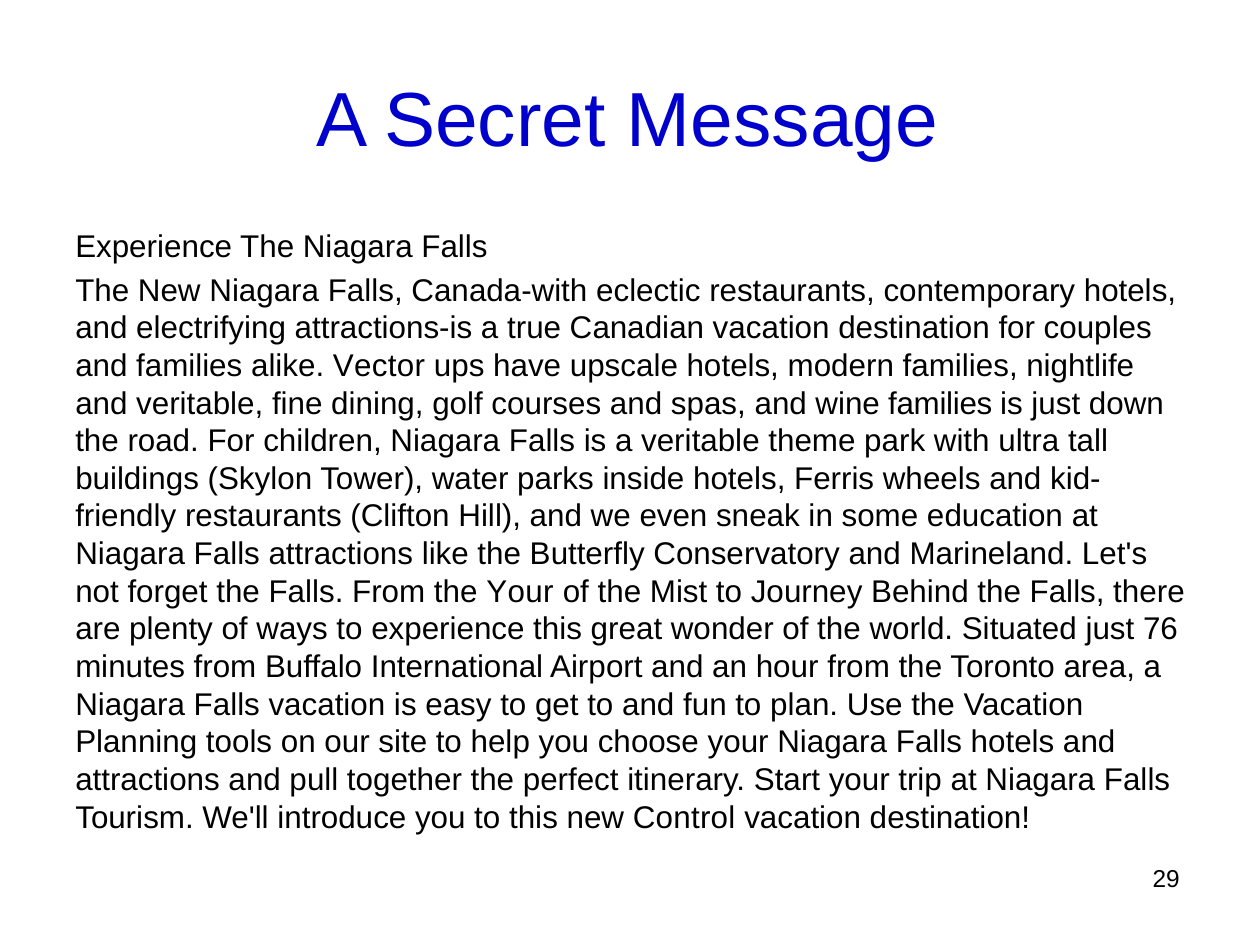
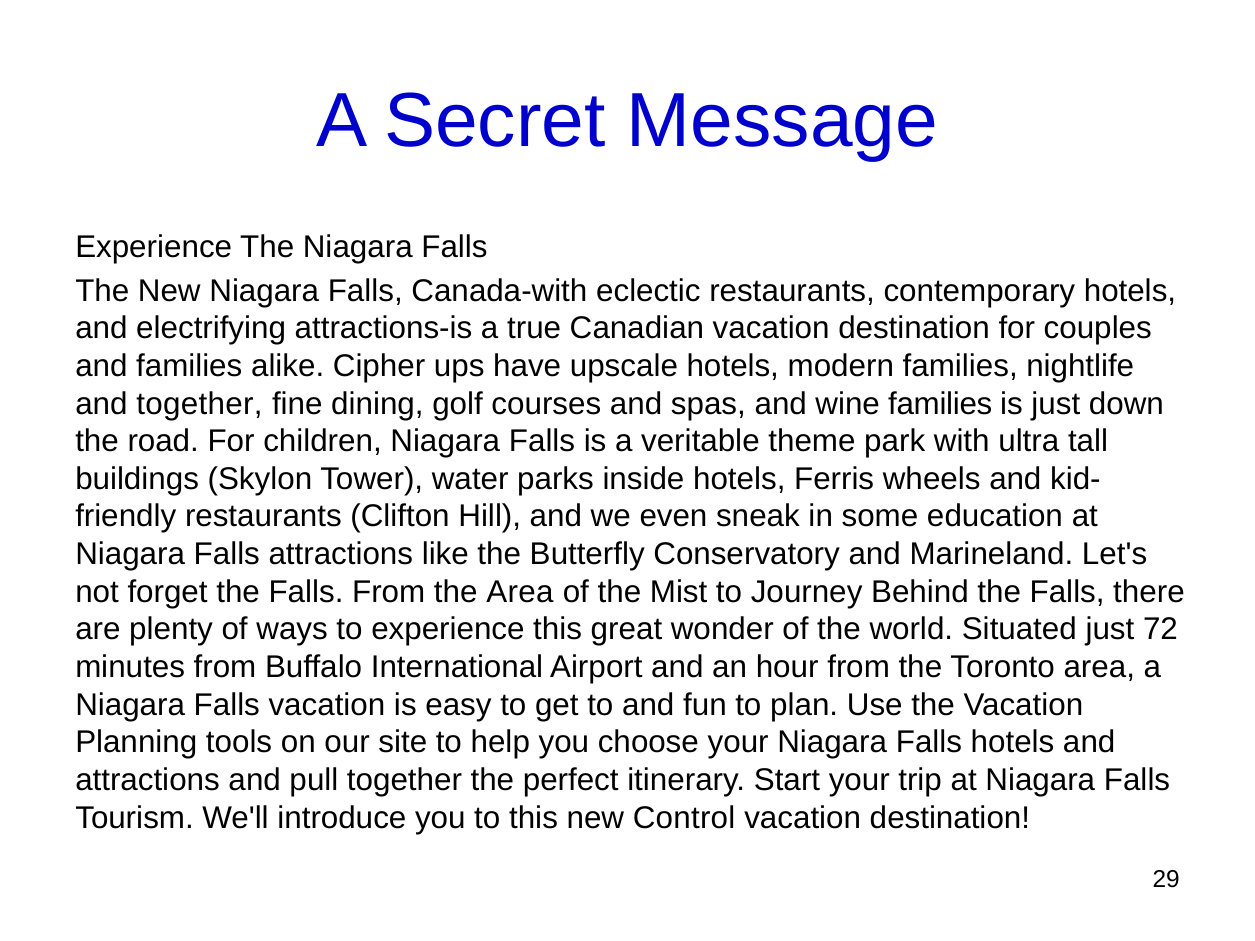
Vector: Vector -> Cipher (379, 366)
and veritable: veritable -> together (200, 404)
the Your: Your -> Area (520, 592)
76: 76 -> 72 (1161, 630)
